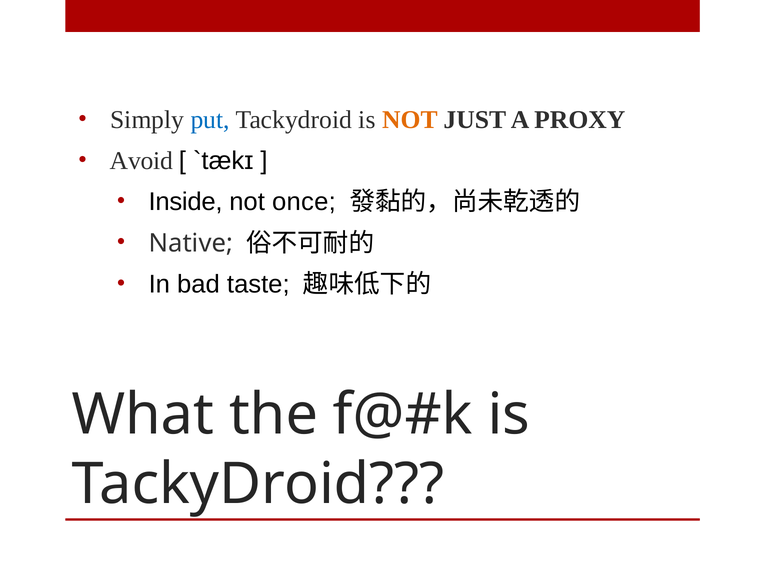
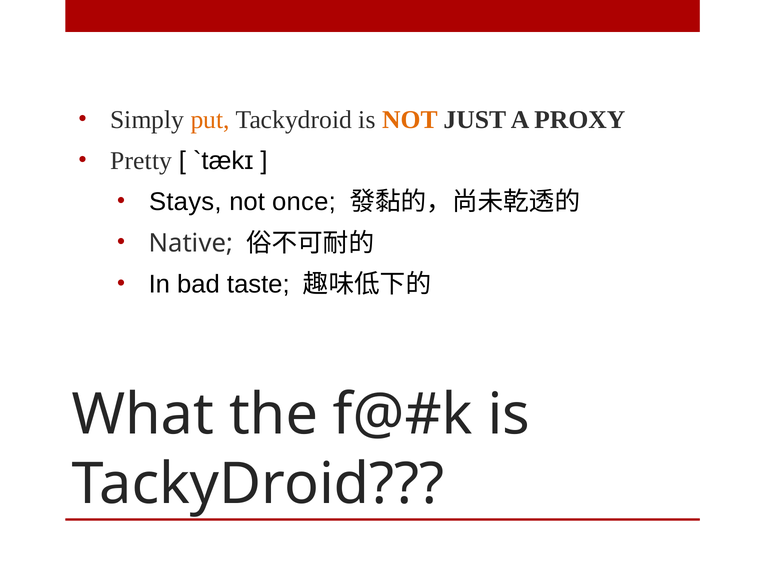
put colour: blue -> orange (210, 120)
Avoid: Avoid -> Pretty (141, 161)
Inside: Inside -> Stays (185, 202)
